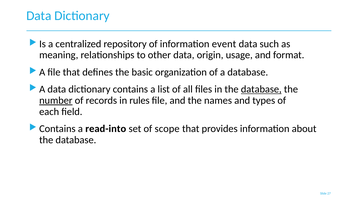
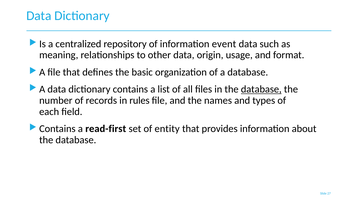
number underline: present -> none (56, 100)
read-into: read-into -> read-first (106, 129)
scope: scope -> entity (167, 129)
